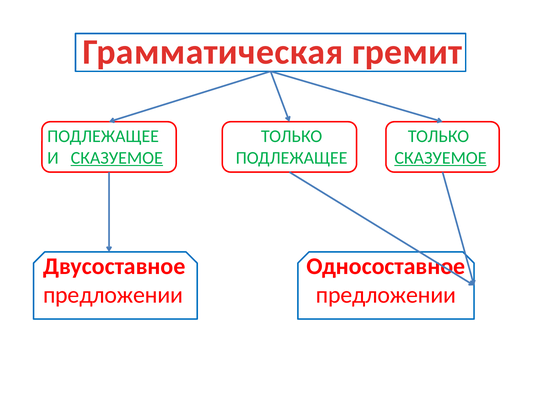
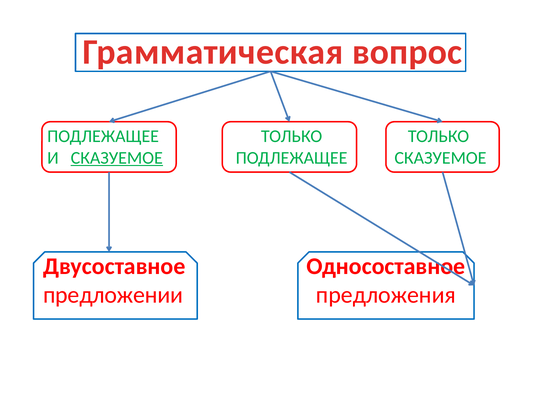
гремит: гремит -> вопрос (407, 52)
СКАЗУЕМОЕ underline: present -> none (440, 158)
предложении: предложении -> предложения (386, 295)
